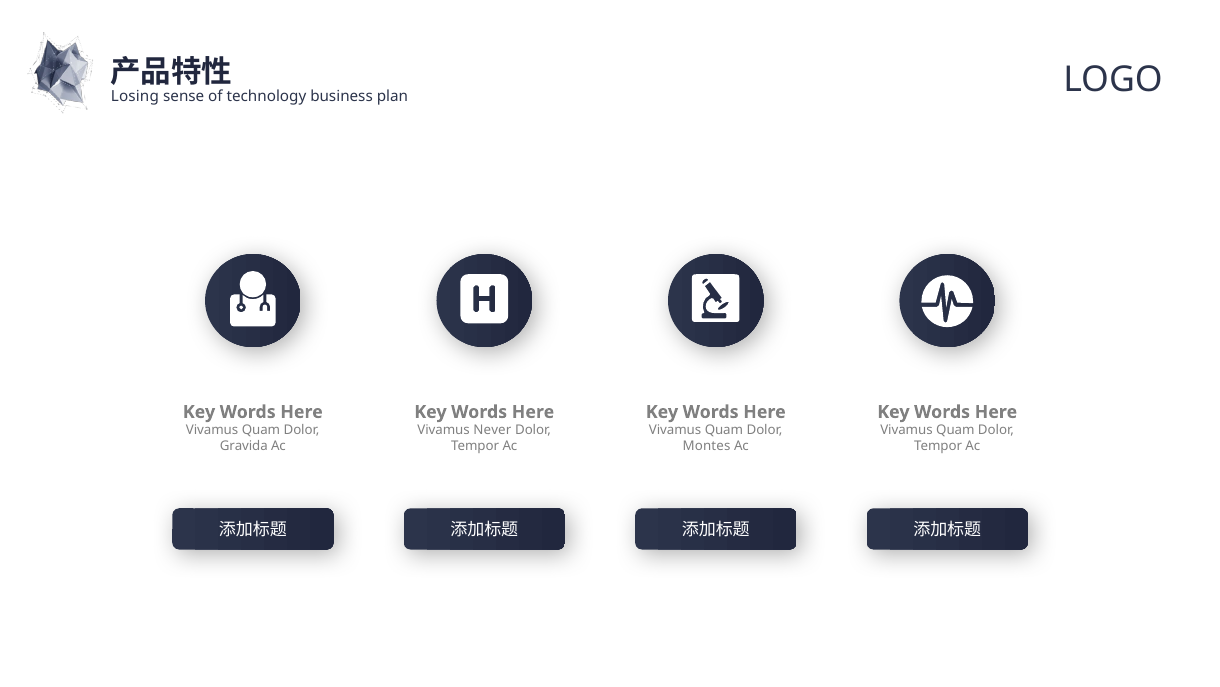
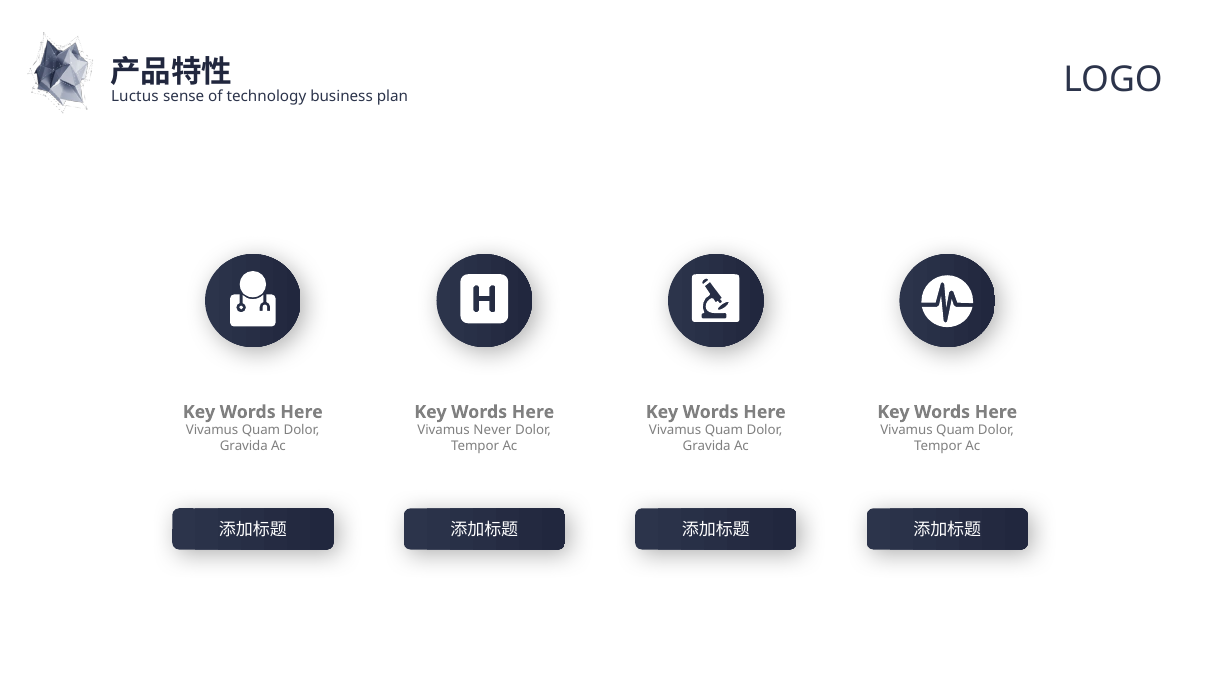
Losing: Losing -> Luctus (135, 96)
Montes: Montes -> Gravida (707, 446)
